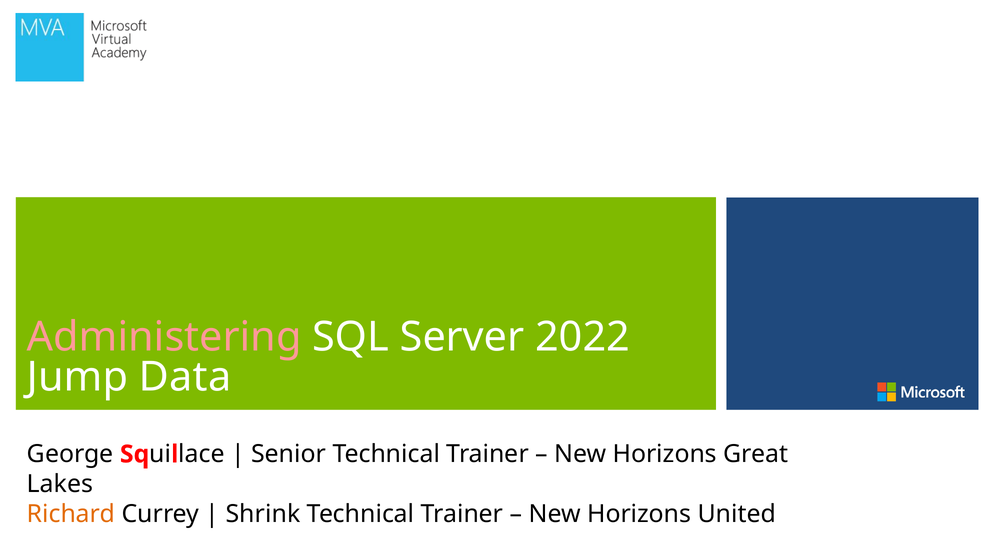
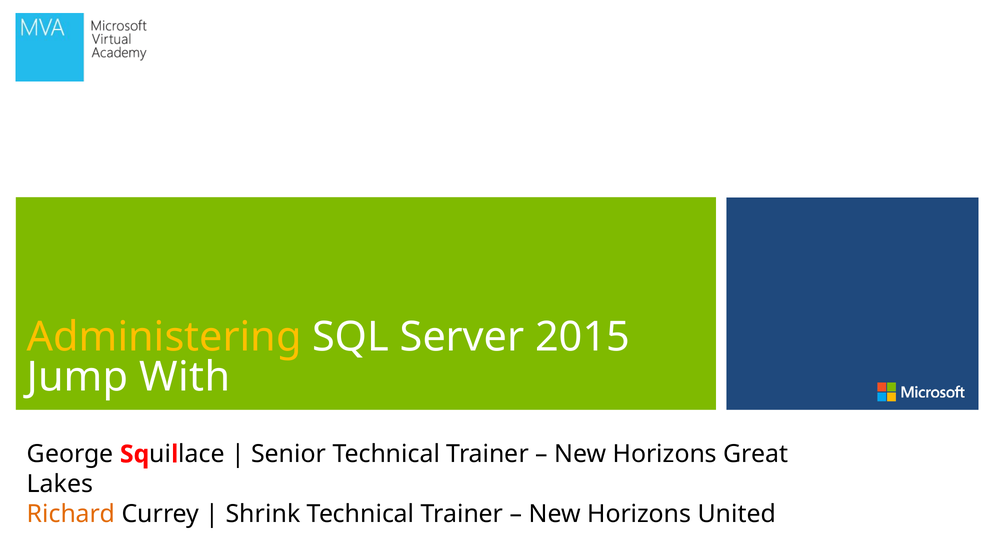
Administering colour: pink -> yellow (164, 337)
2022: 2022 -> 2015 (583, 337)
Data: Data -> With (185, 377)
